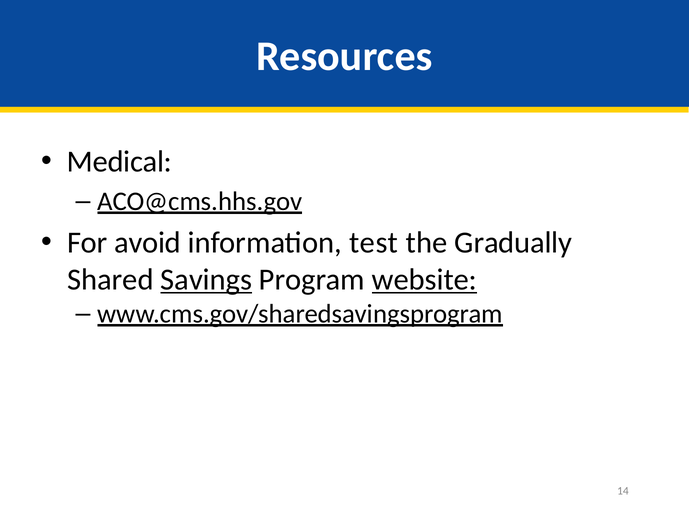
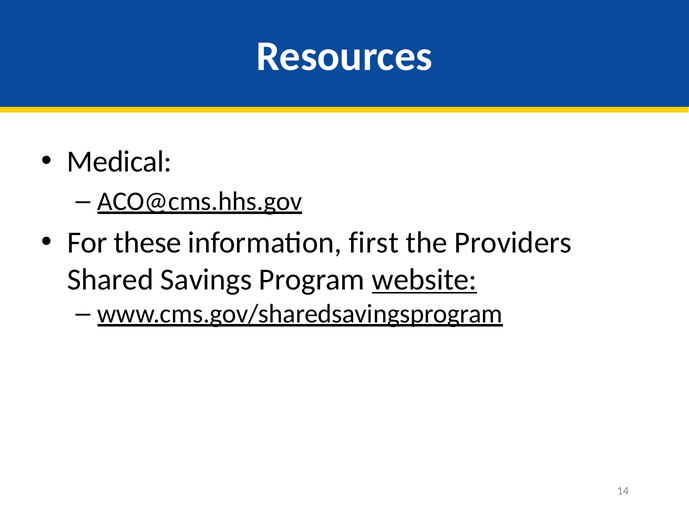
avoid: avoid -> these (148, 243)
test: test -> first (374, 243)
Gradually: Gradually -> Providers (513, 243)
Savings underline: present -> none (206, 280)
